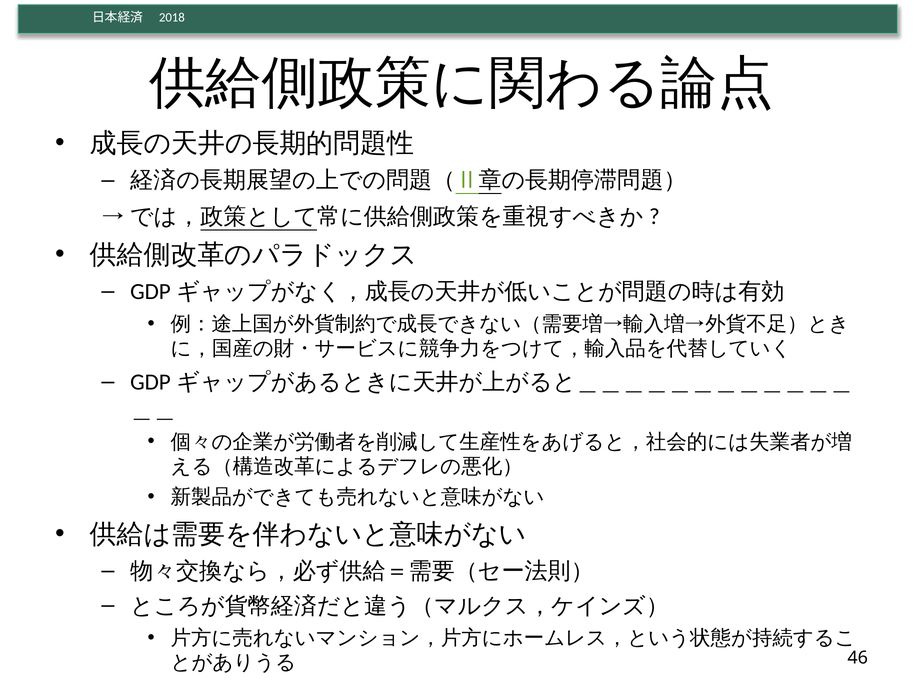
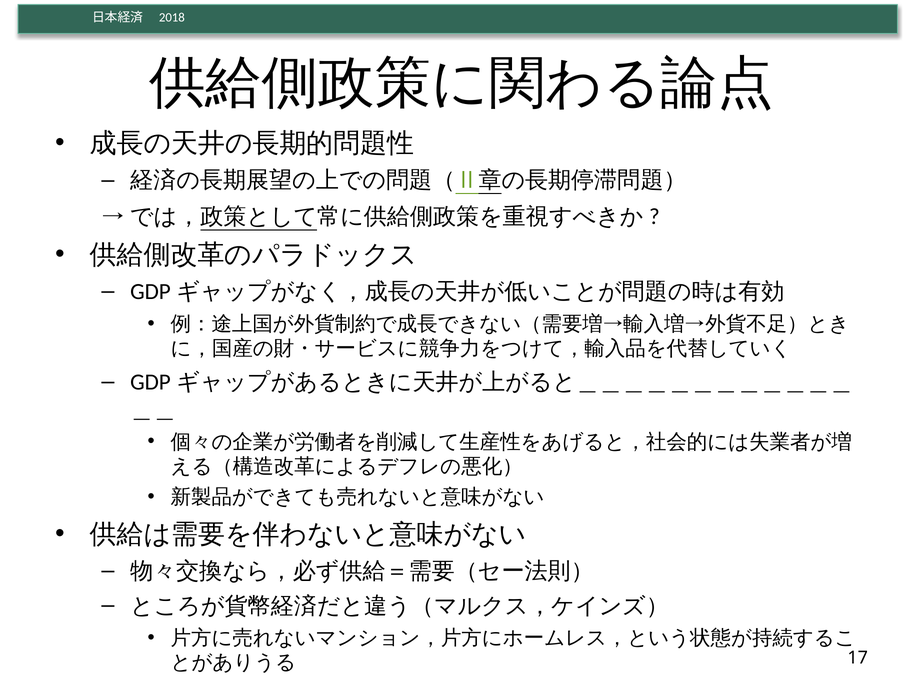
46: 46 -> 17 (858, 658)
